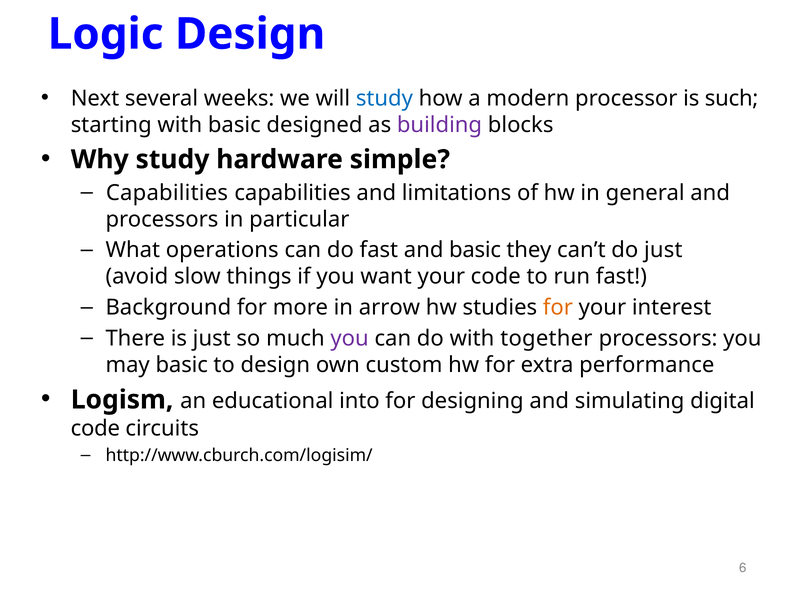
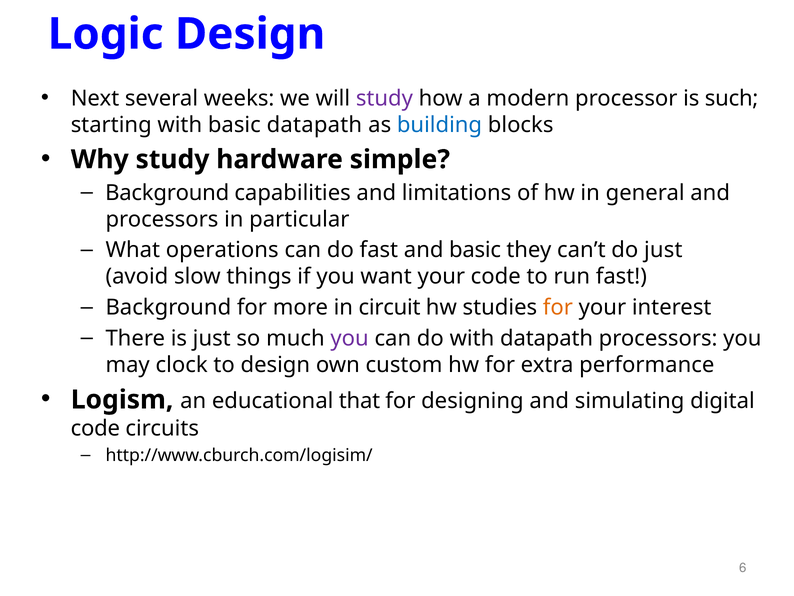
study colour: blue -> purple (384, 98)
basic designed: designed -> datapath (314, 125)
building colour: purple -> blue (439, 125)
Capabilities: Capabilities -> Background (167, 193)
arrow: arrow -> circuit (390, 307)
with together: together -> datapath (547, 338)
may basic: basic -> clock (182, 365)
into: into -> that (359, 401)
